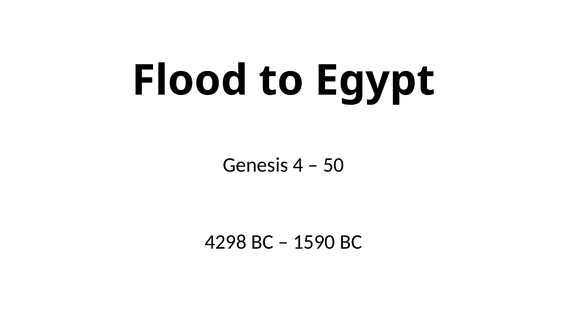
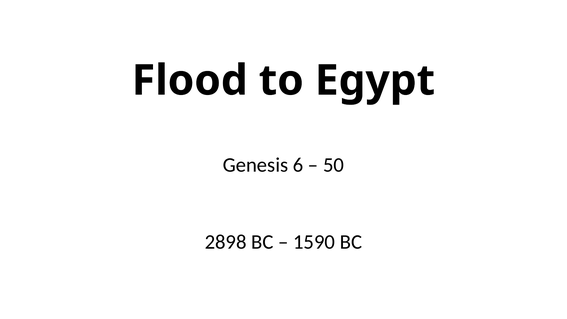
4: 4 -> 6 (298, 165)
4298: 4298 -> 2898 (226, 242)
